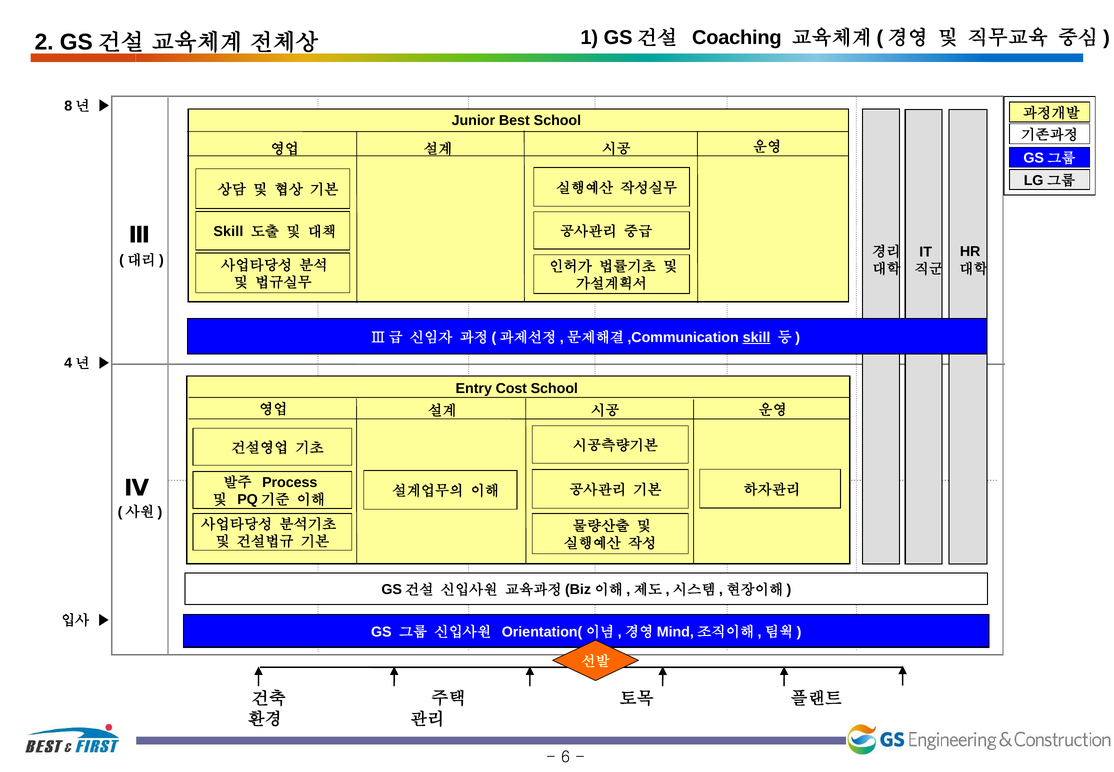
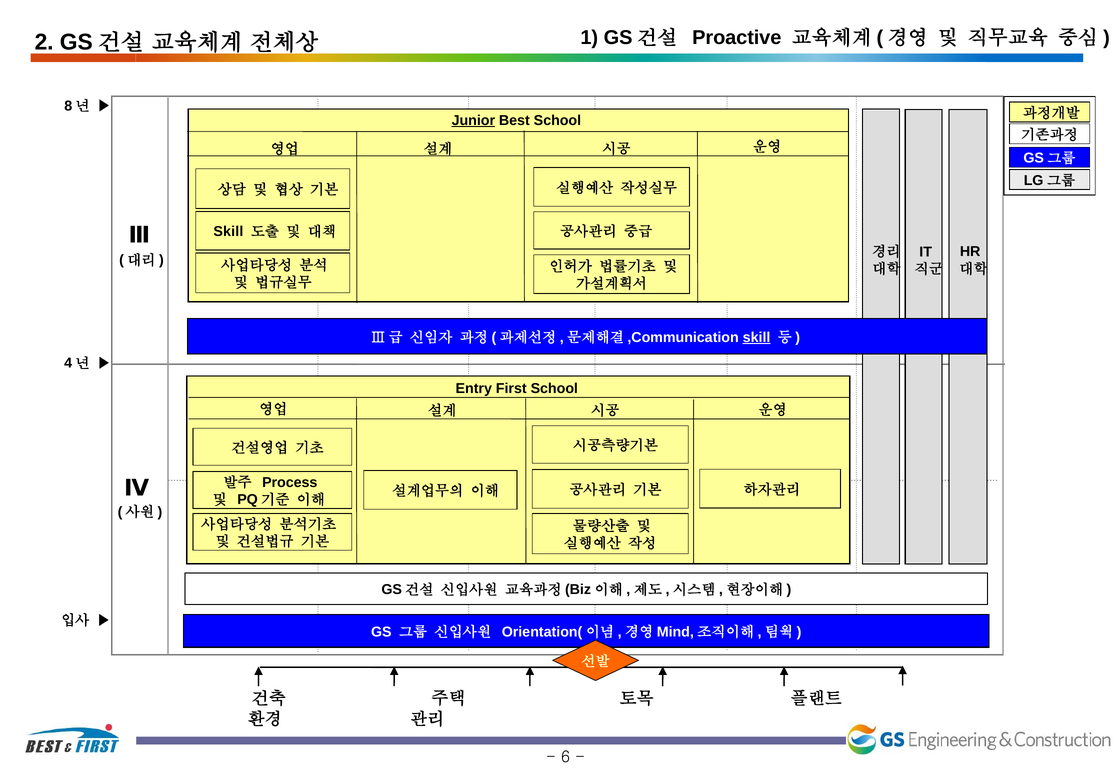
Coaching: Coaching -> Proactive (737, 38)
Junior underline: none -> present (473, 120)
Cost: Cost -> First (511, 388)
